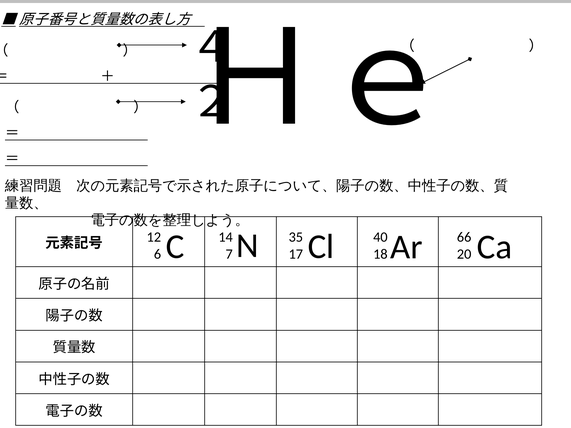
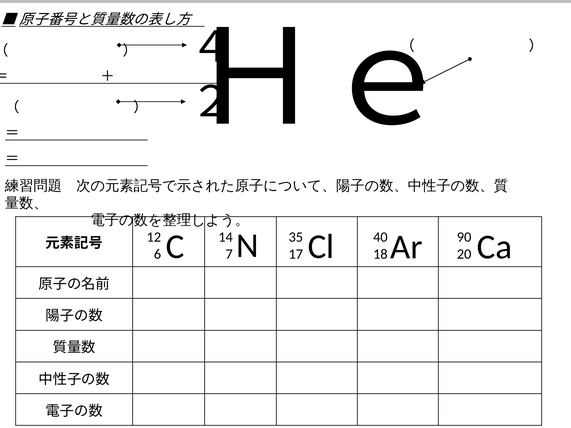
66: 66 -> 90 (464, 237)
